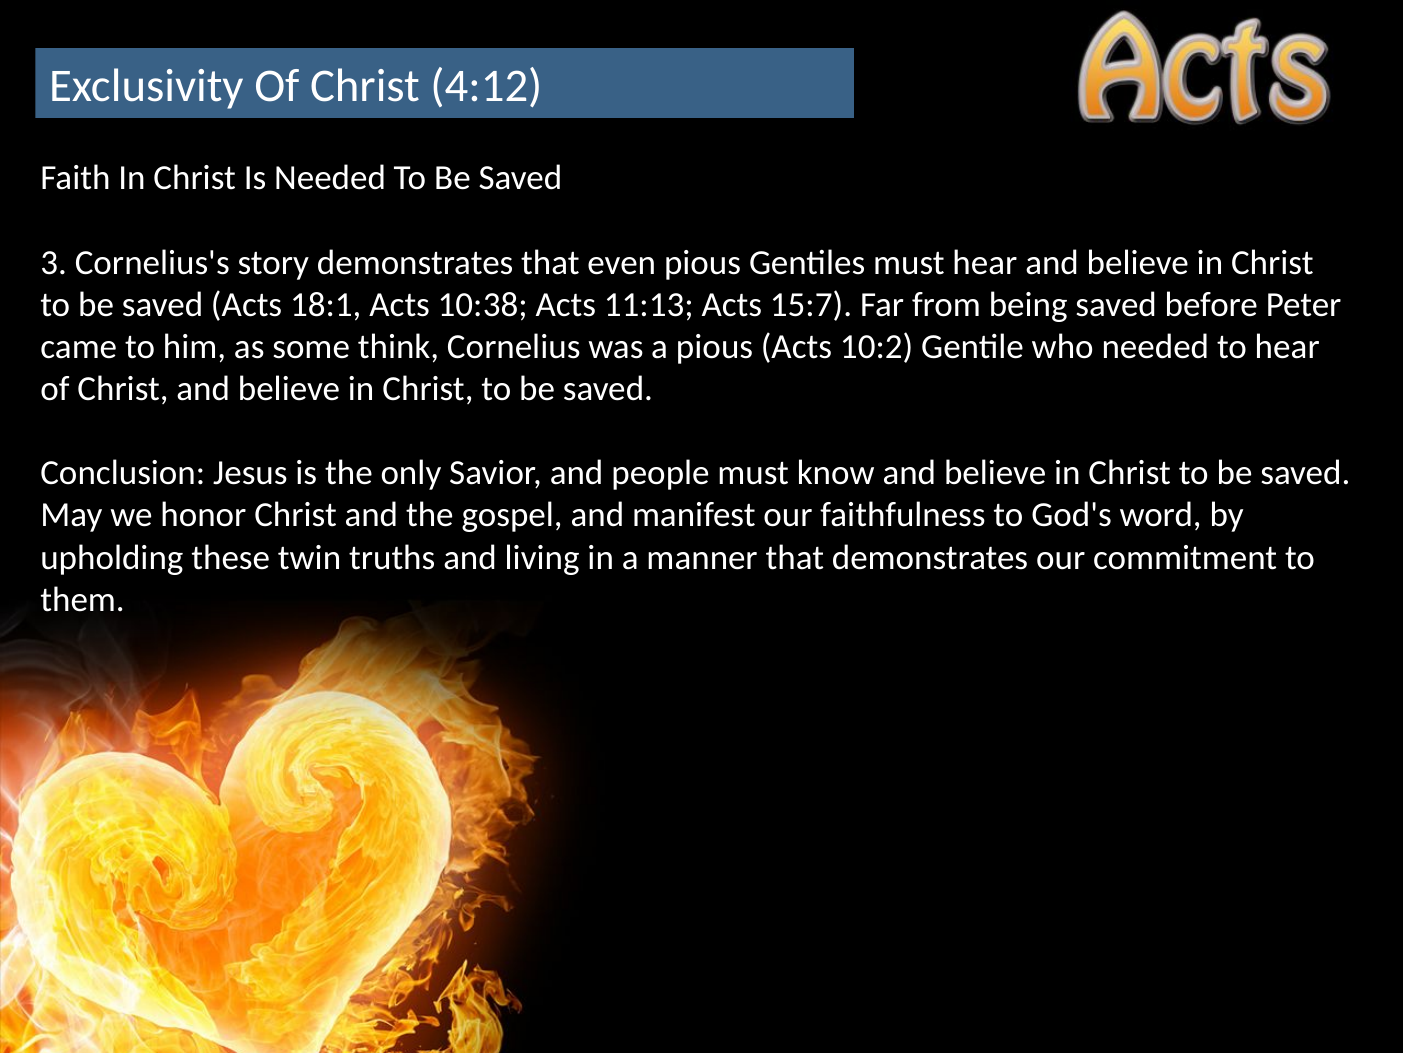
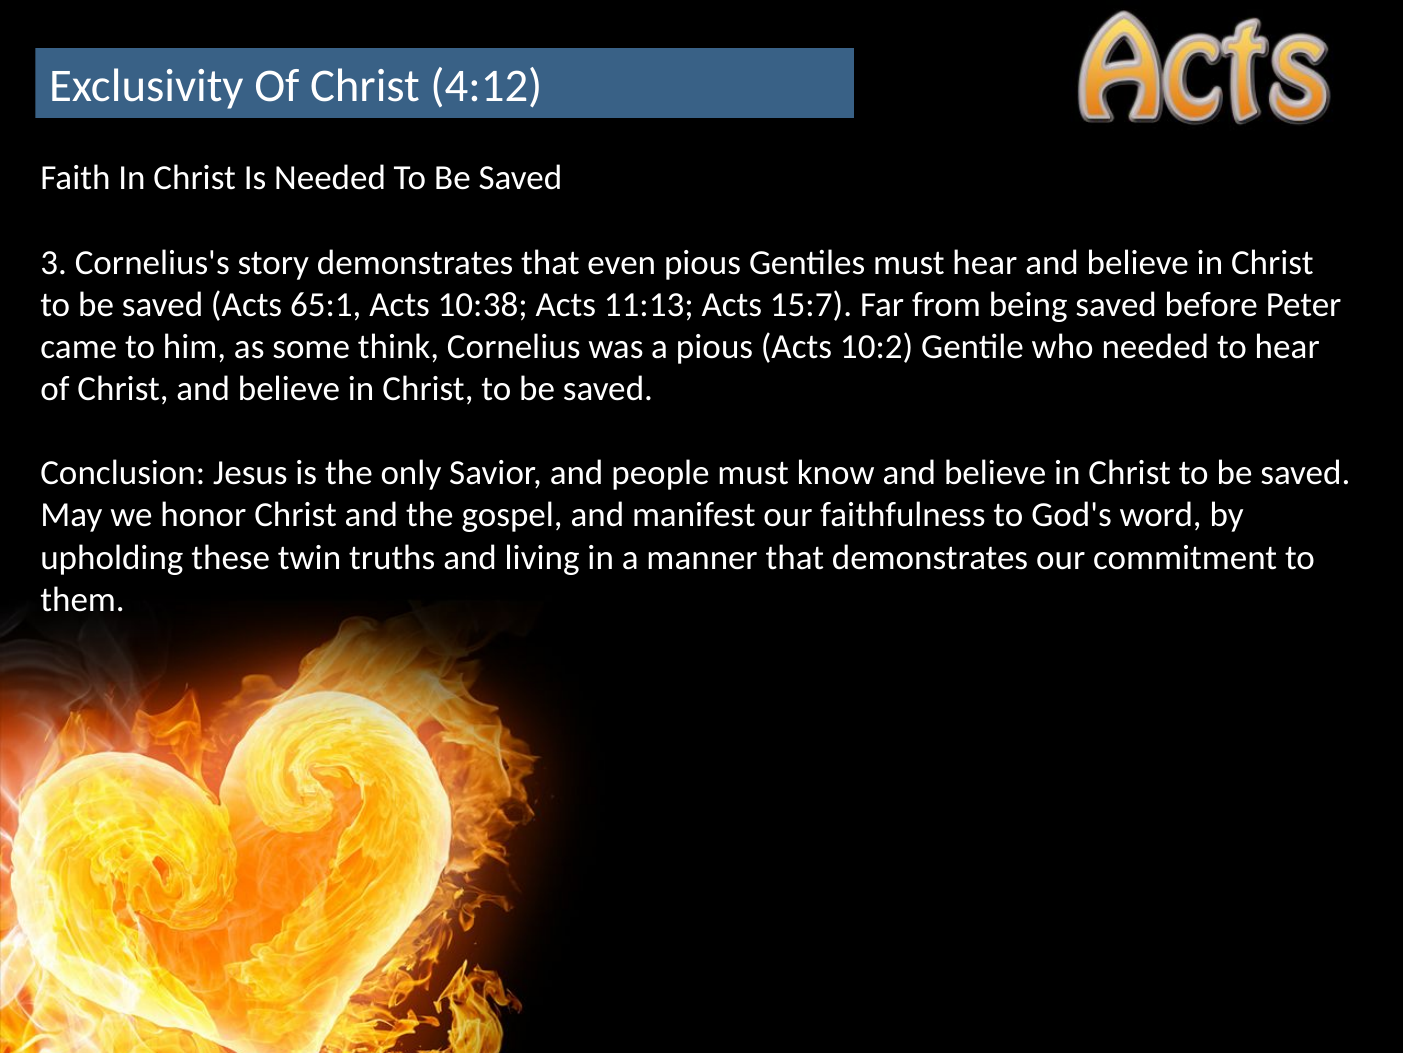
18:1: 18:1 -> 65:1 (326, 304)
